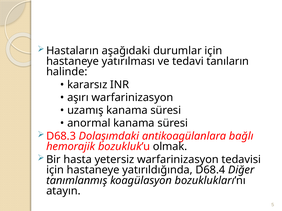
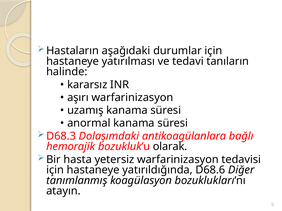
olmak: olmak -> olarak (170, 147)
D68.4: D68.4 -> D68.6 (210, 170)
